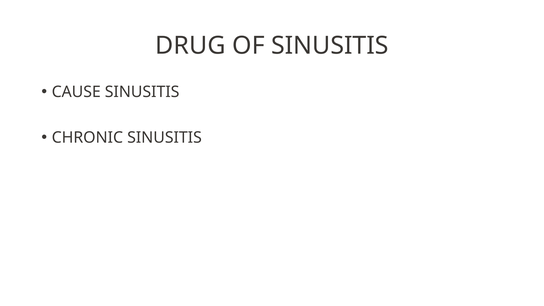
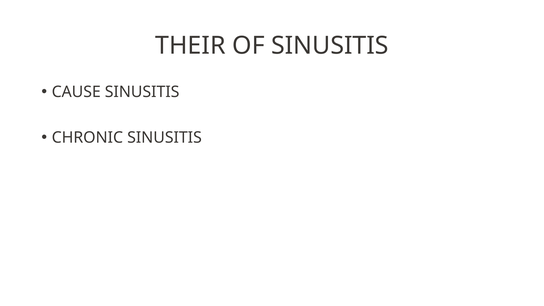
DRUG: DRUG -> THEIR (190, 46)
